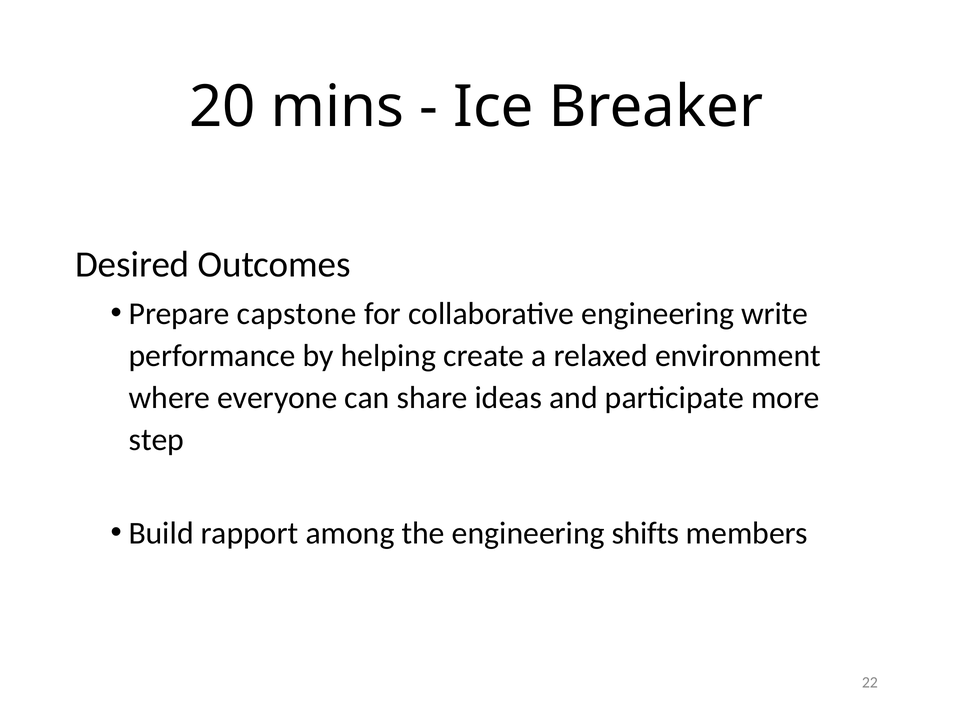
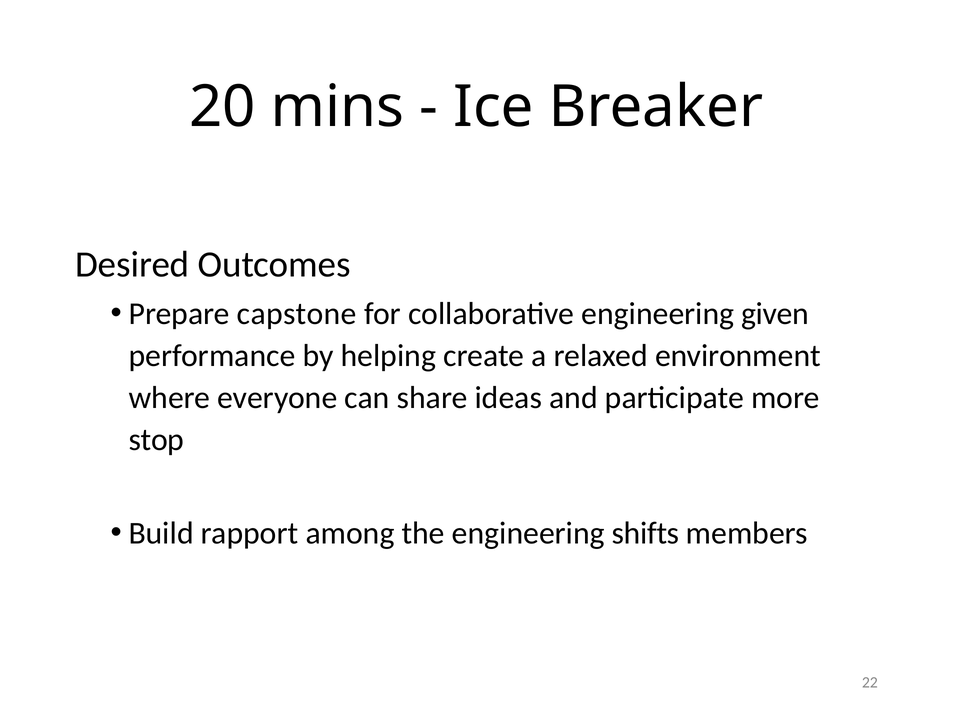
write: write -> given (775, 314)
step: step -> stop (156, 440)
